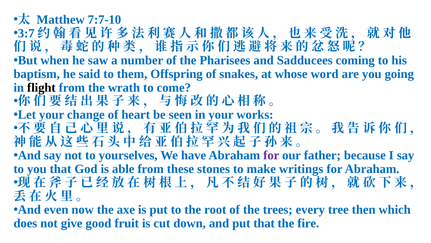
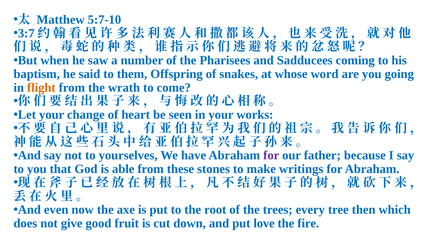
7:7-10: 7:7-10 -> 5:7-10 (104, 20)
flight colour: black -> orange (41, 87)
put that: that -> love (264, 223)
